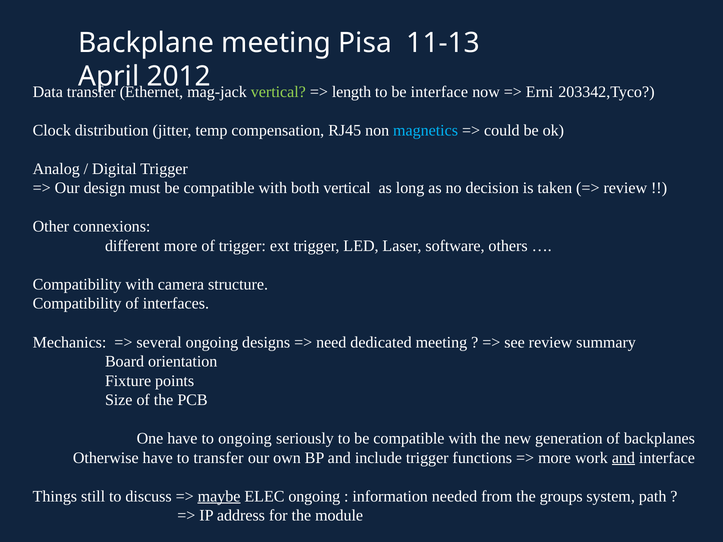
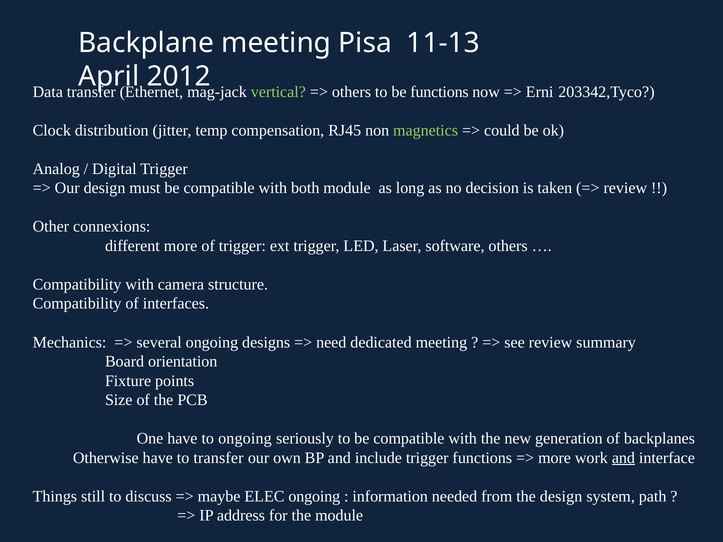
length: length -> others (351, 92)
be interface: interface -> functions (440, 92)
magnetics colour: light blue -> light green (426, 130)
both vertical: vertical -> module (347, 188)
maybe underline: present -> none (219, 497)
the groups: groups -> design (561, 497)
